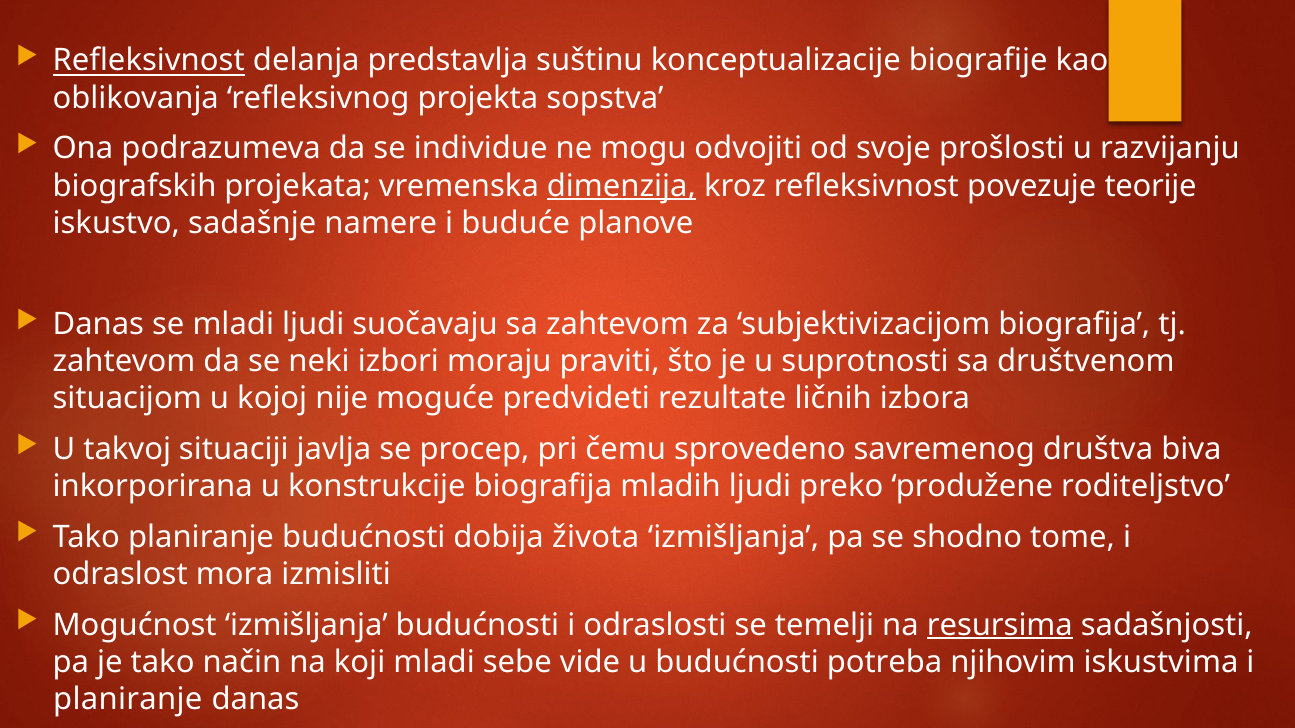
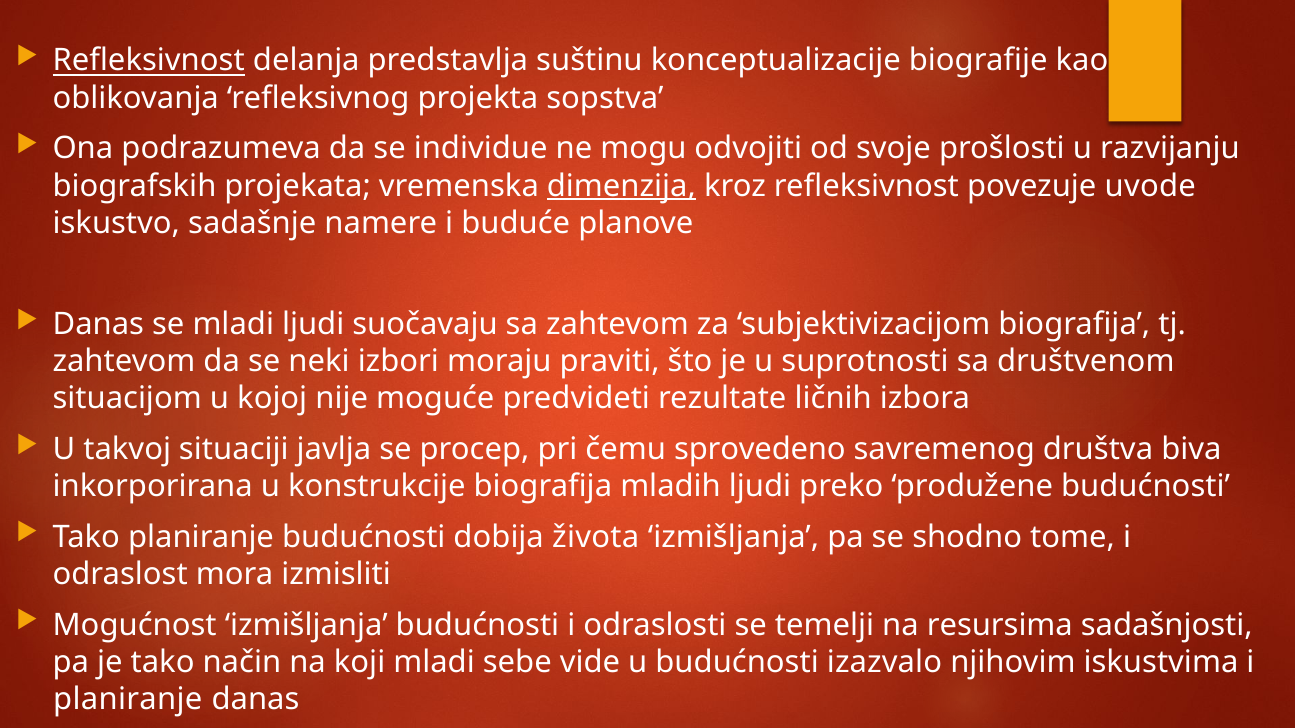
teorije: teorije -> uvode (1150, 186)
produžene roditeljstvo: roditeljstvo -> budućnosti (1146, 487)
resursima underline: present -> none (1000, 625)
potreba: potreba -> izazvalo (885, 663)
